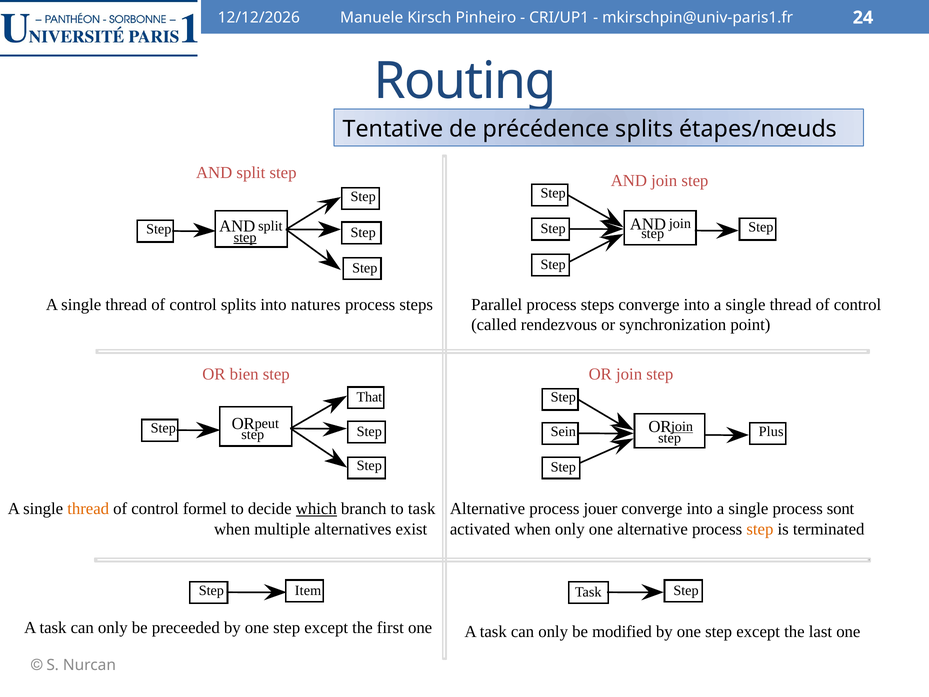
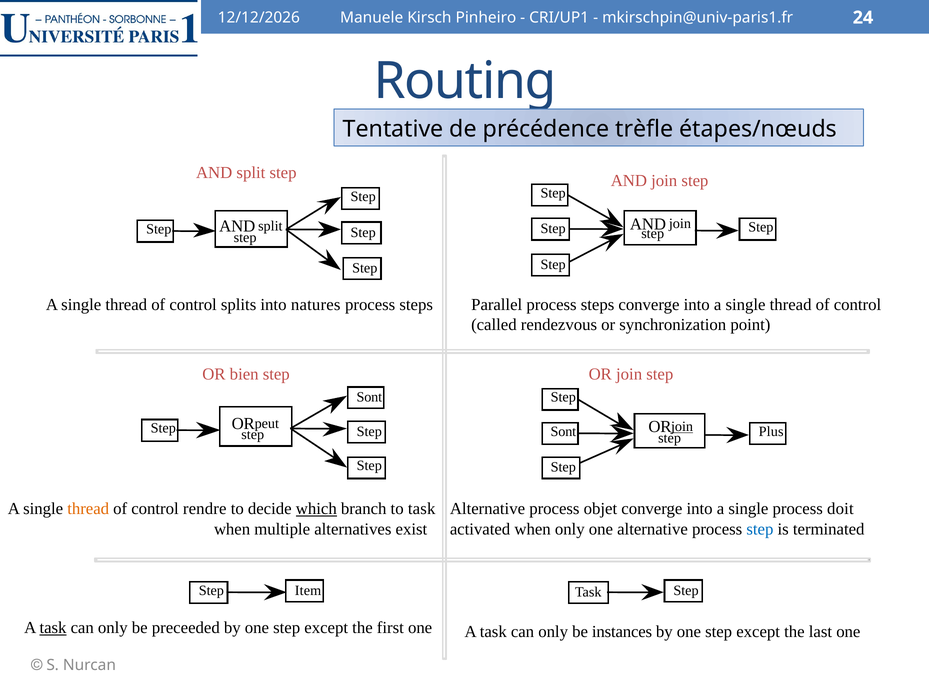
précédence splits: splits -> trèfle (644, 129)
step underline: present -> none (245, 237)
That: That -> Sont (369, 397)
Sein: Sein -> Sont (563, 431)
formel: formel -> rendre (205, 509)
jouer: jouer -> objet (600, 509)
sont: sont -> doit (840, 509)
step colour: orange -> blue (760, 529)
task underline: none -> present (53, 627)
modified: modified -> instances (622, 632)
